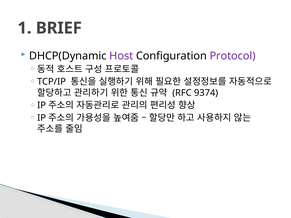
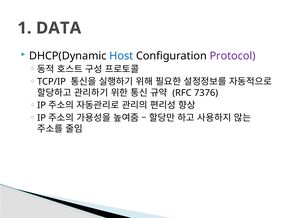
BRIEF: BRIEF -> DATA (59, 28)
Host colour: purple -> blue (121, 56)
9374: 9374 -> 7376 (206, 93)
